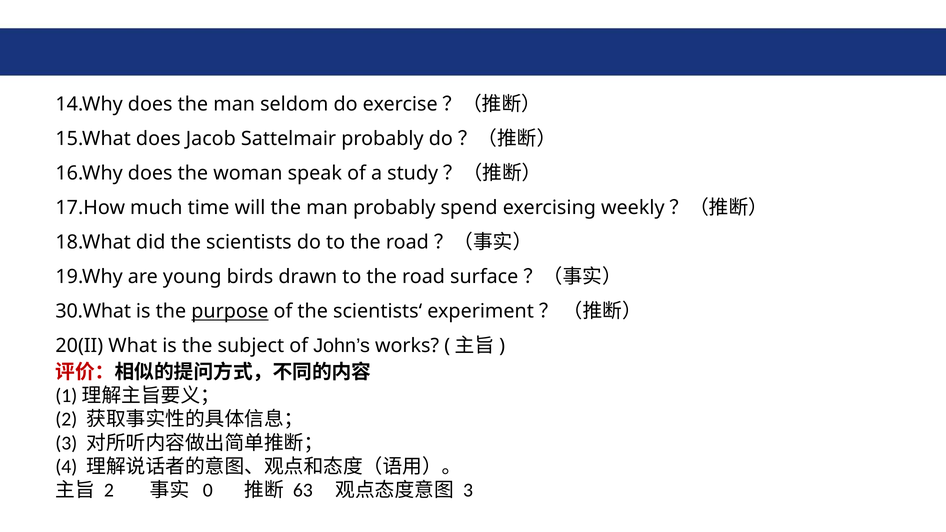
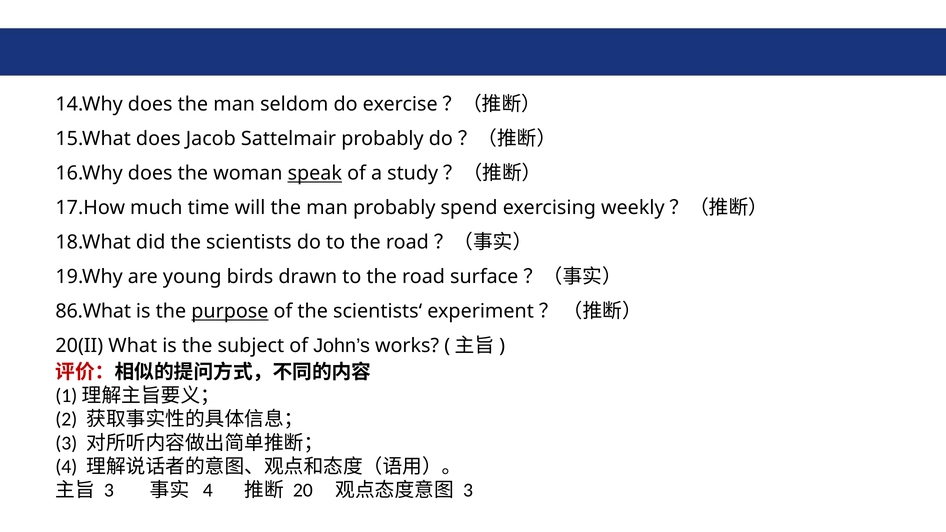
speak underline: none -> present (315, 173)
30.What: 30.What -> 86.What (93, 312)
2: 2 -> 3 (109, 490)
0: 0 -> 4 (208, 490)
63: 63 -> 20 (303, 490)
